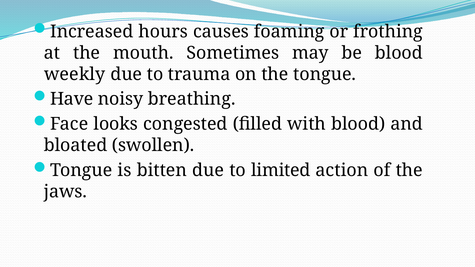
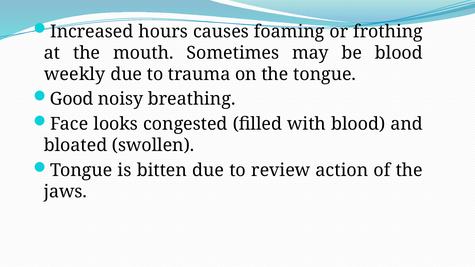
Have: Have -> Good (72, 99)
limited: limited -> review (281, 170)
